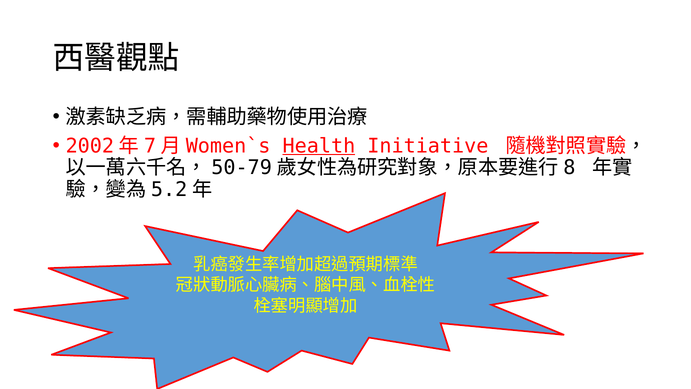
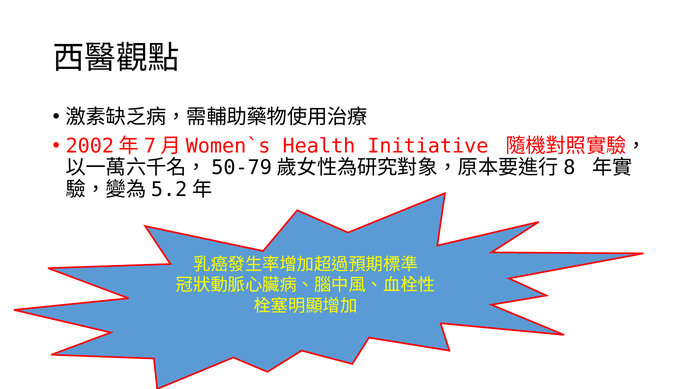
Health underline: present -> none (319, 146)
